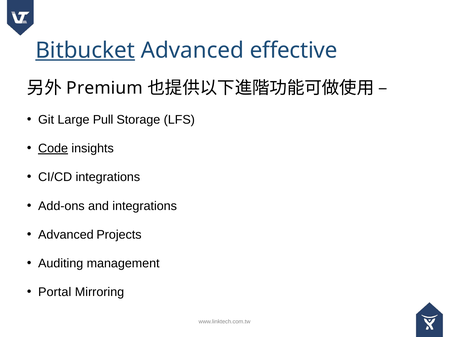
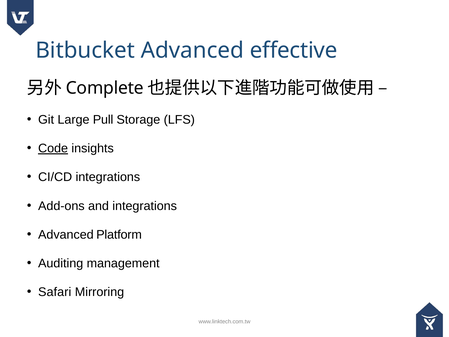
Bitbucket underline: present -> none (85, 50)
Premium: Premium -> Complete (105, 88)
Projects: Projects -> Platform (119, 235)
Portal: Portal -> Safari (55, 292)
